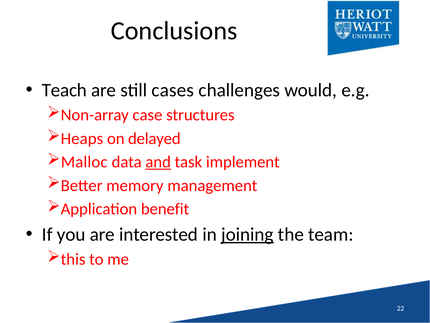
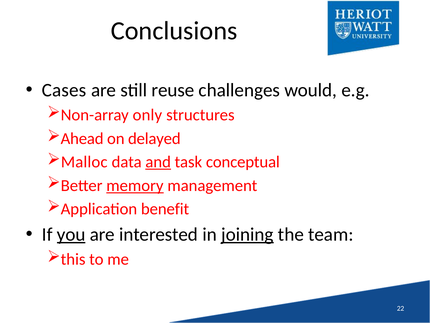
Teach: Teach -> Cases (64, 90)
cases: cases -> reuse (173, 90)
case: case -> only (147, 115)
Heaps: Heaps -> Ahead (82, 138)
implement: implement -> conceptual (243, 162)
memory underline: none -> present (135, 185)
you underline: none -> present (71, 234)
